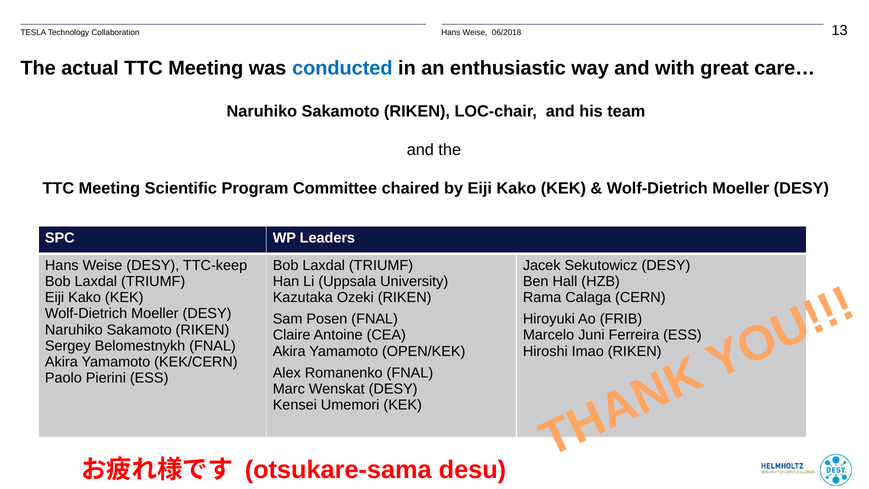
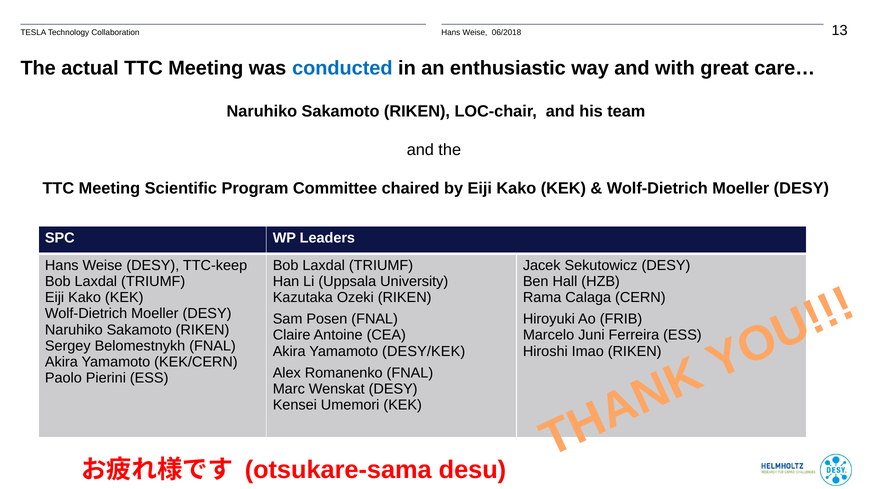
OPEN/KEK: OPEN/KEK -> DESY/KEK (424, 351)
